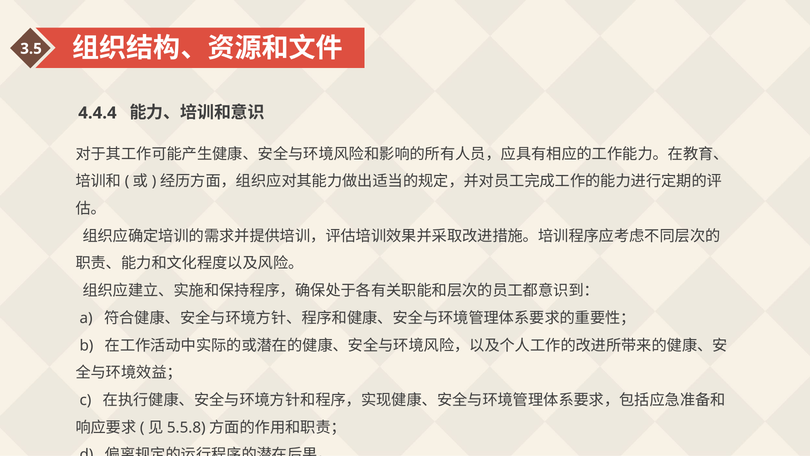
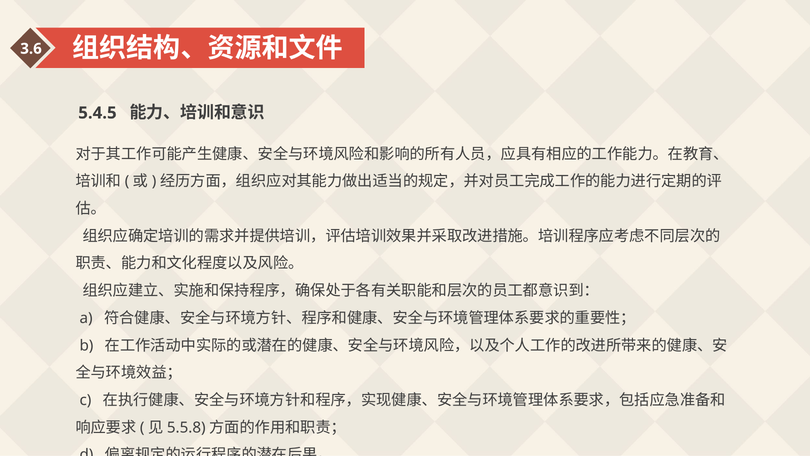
3.5: 3.5 -> 3.6 (31, 49)
4.4.4: 4.4.4 -> 5.4.5 (97, 113)
